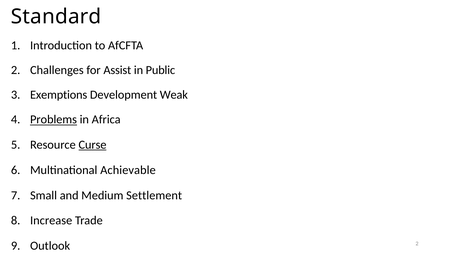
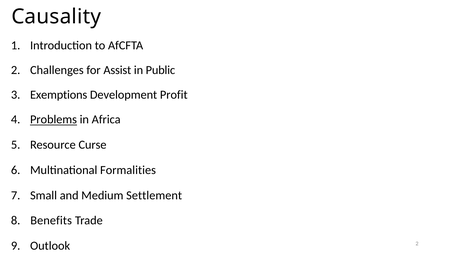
Standard: Standard -> Causality (56, 17)
Weak: Weak -> Profit (174, 95)
Curse underline: present -> none (93, 145)
Achievable: Achievable -> Formalities (128, 170)
Increase: Increase -> Benefits (51, 220)
